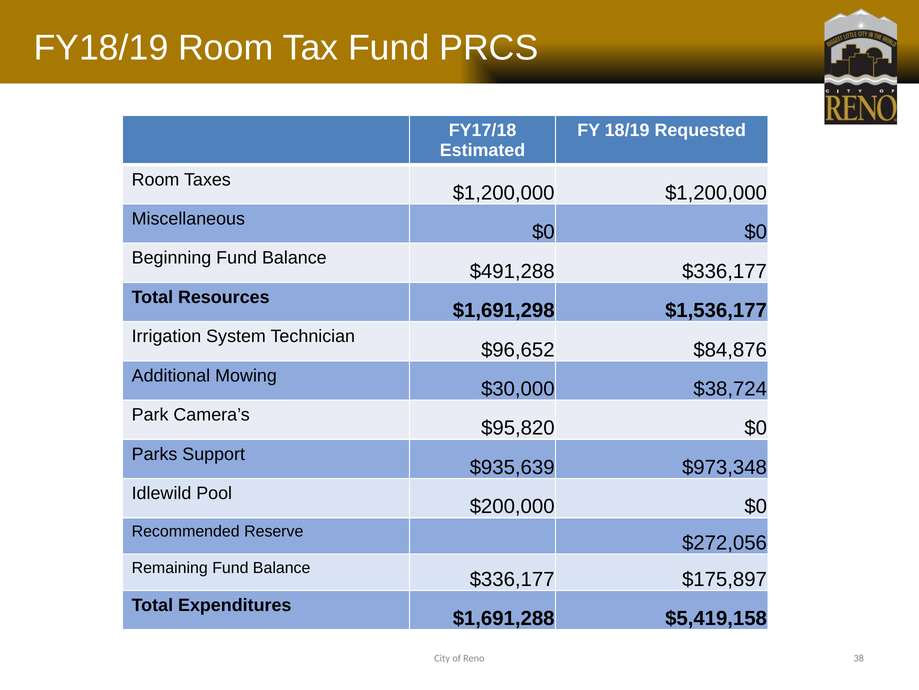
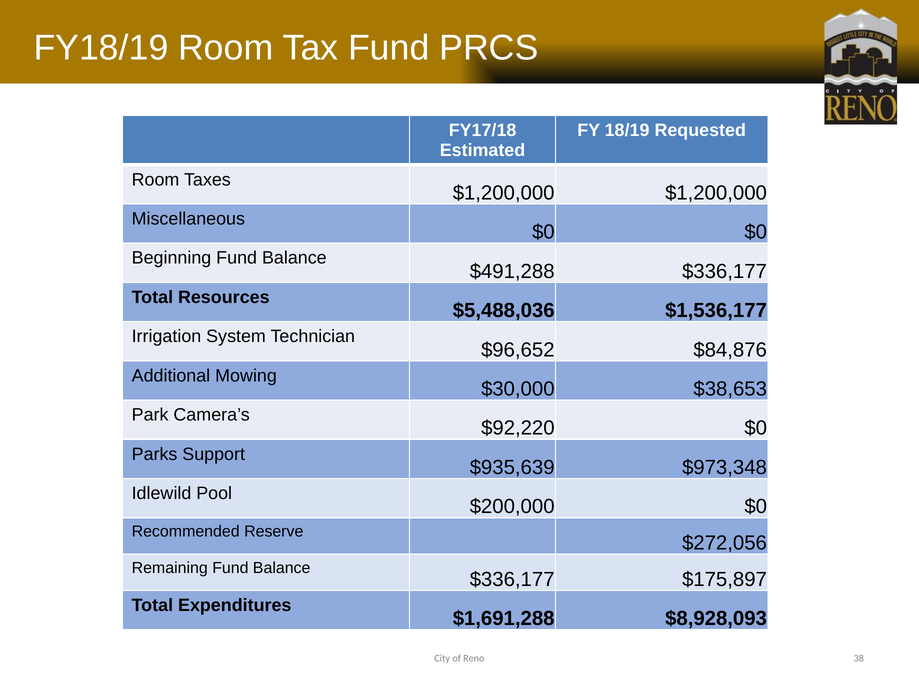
$1,691,298: $1,691,298 -> $5,488,036 (504, 310)
$38,724: $38,724 -> $38,653 (730, 389)
$95,820: $95,820 -> $92,220 (518, 428)
$5,419,158: $5,419,158 -> $8,928,093 (716, 618)
